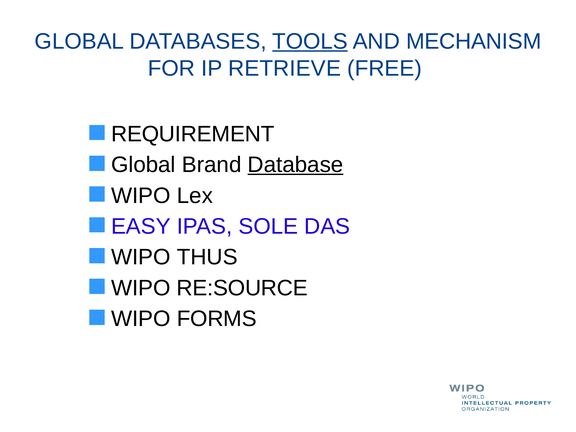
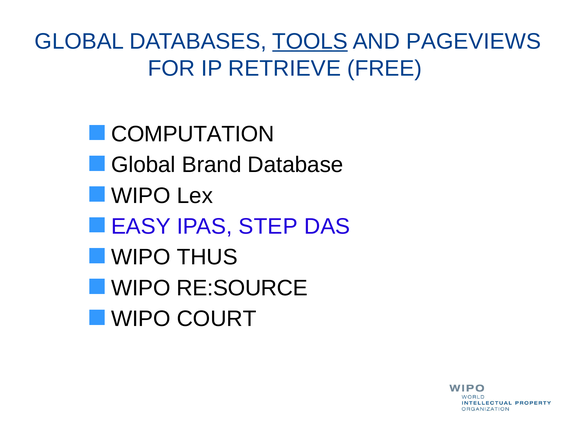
MECHANISM: MECHANISM -> PAGEVIEWS (474, 41)
REQUIREMENT: REQUIREMENT -> COMPUTATION (193, 134)
Database underline: present -> none (296, 165)
SOLE: SOLE -> STEP (268, 226)
FORMS: FORMS -> COURT (217, 319)
